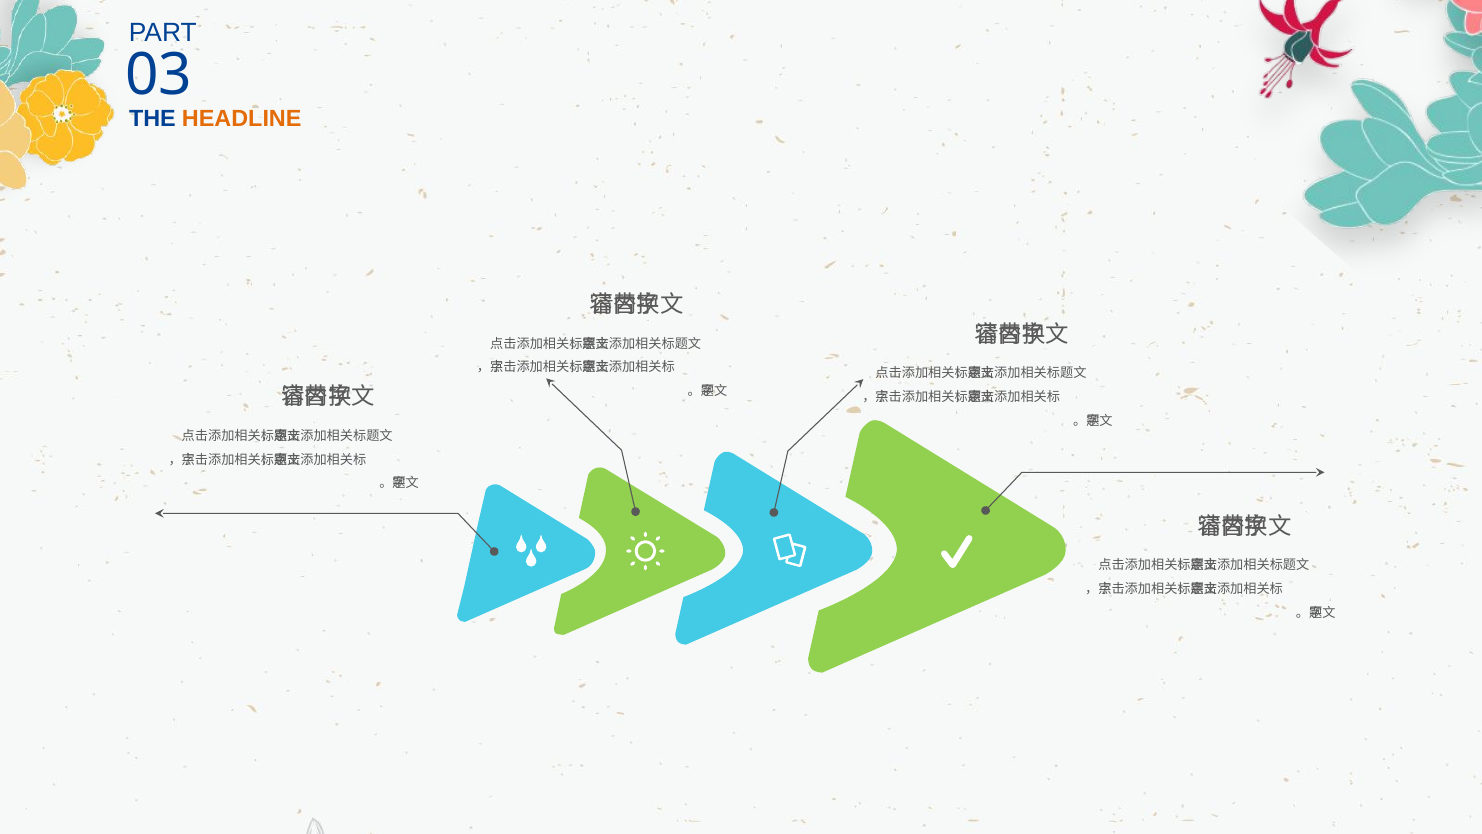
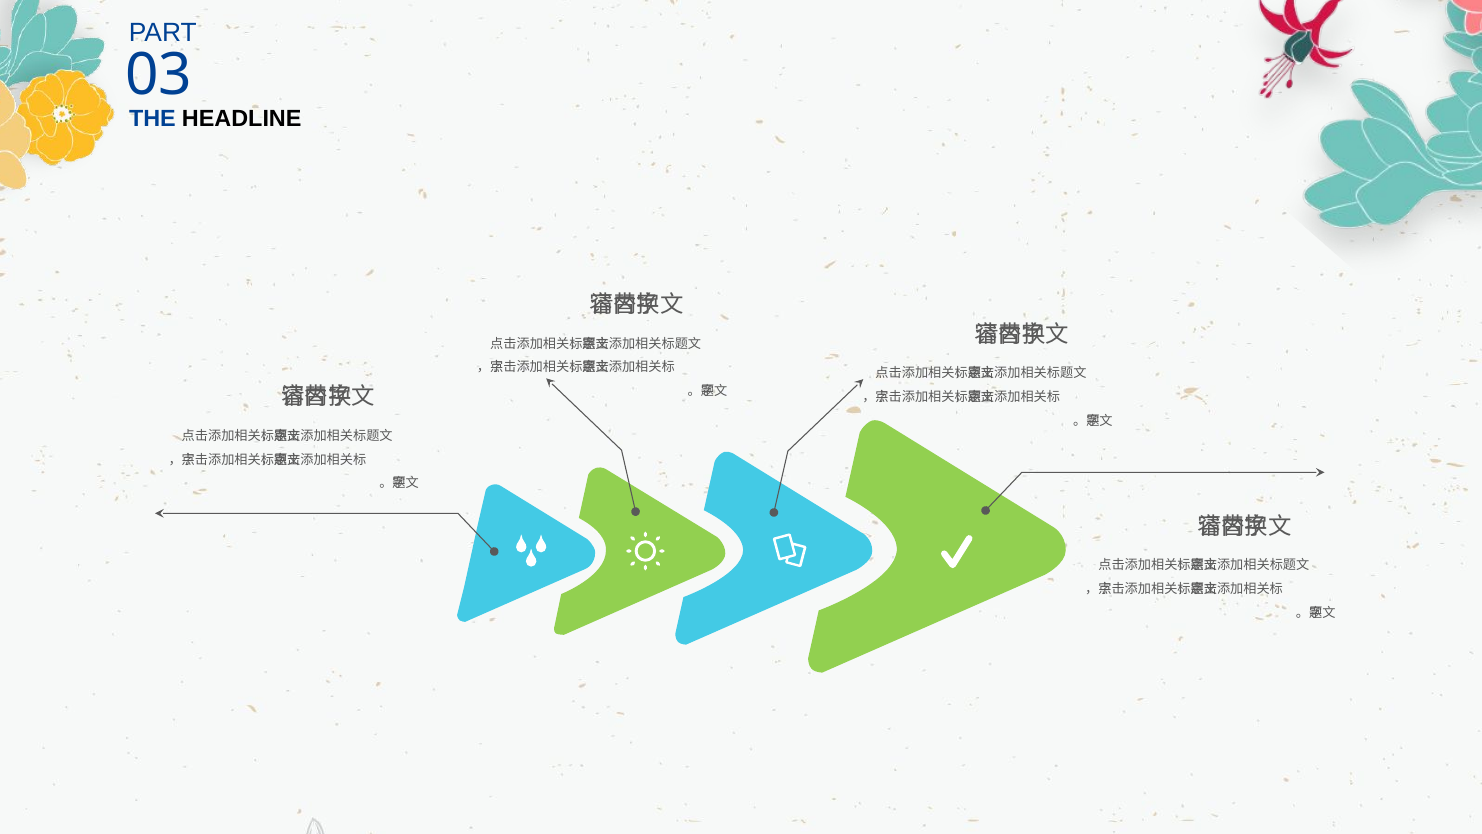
HEADLINE colour: orange -> black (242, 118)
